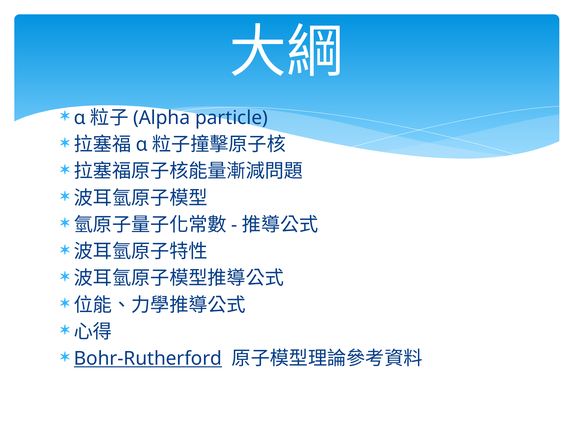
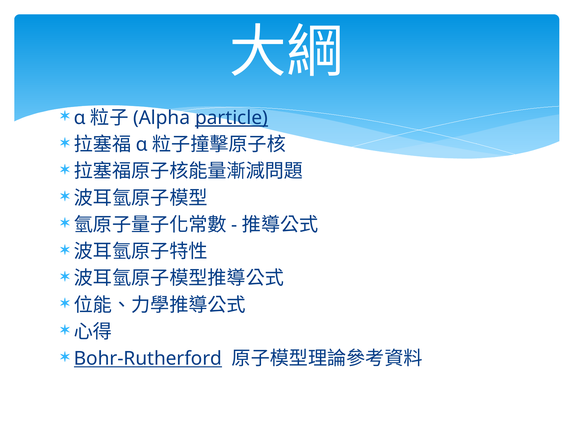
particle underline: none -> present (231, 118)
